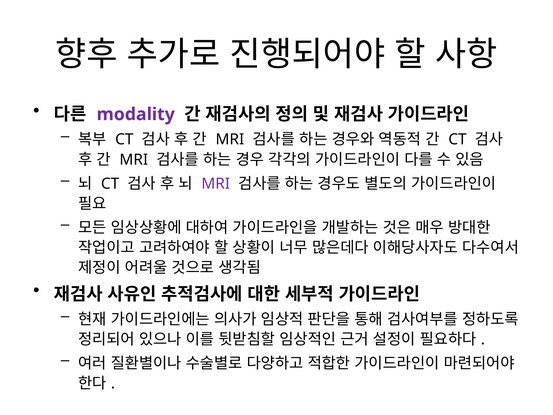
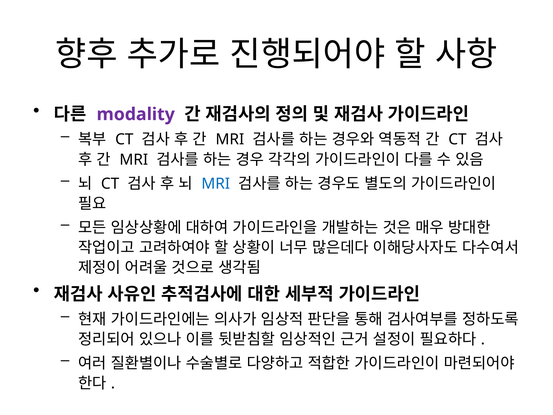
MRI colour: purple -> blue (216, 184)
